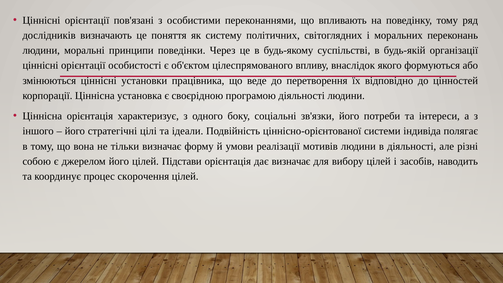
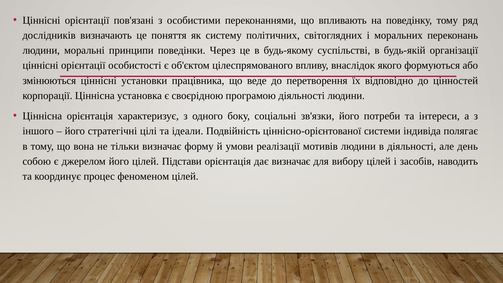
різні: різні -> день (468, 146)
скорочення: скорочення -> феноменом (143, 176)
